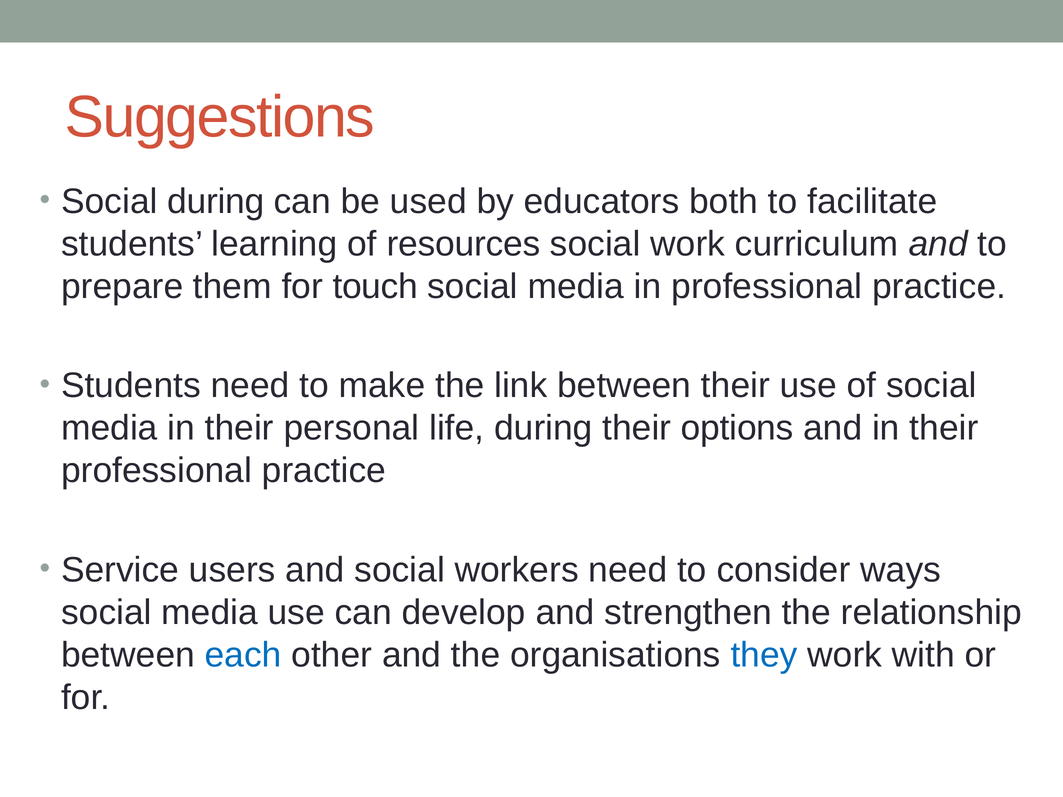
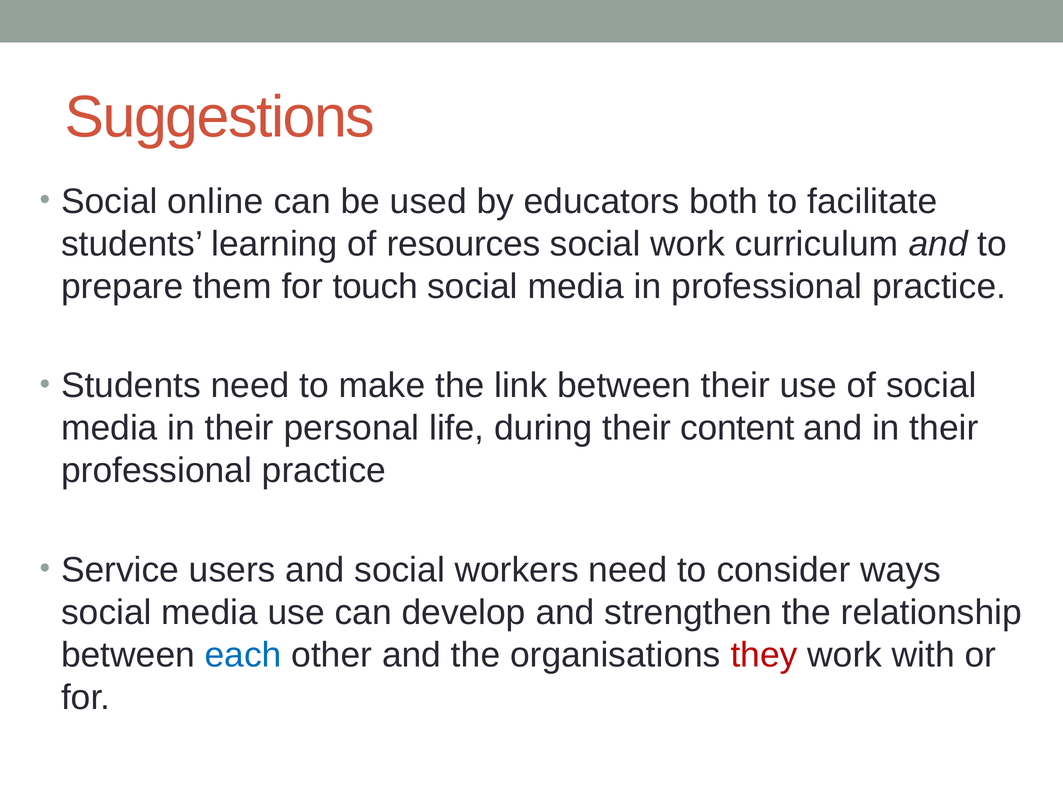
Social during: during -> online (216, 202)
options: options -> content (737, 428)
they colour: blue -> red (764, 655)
